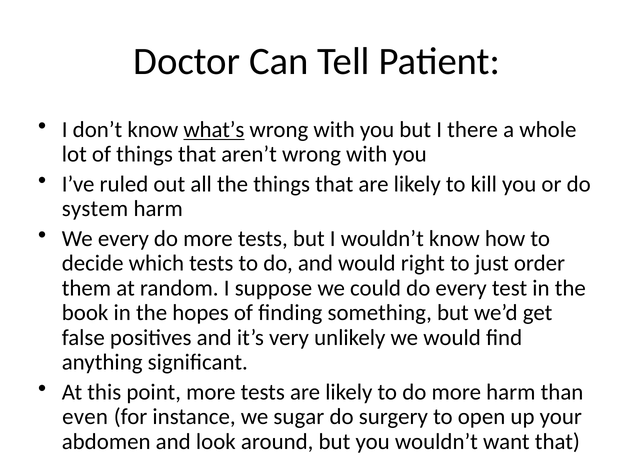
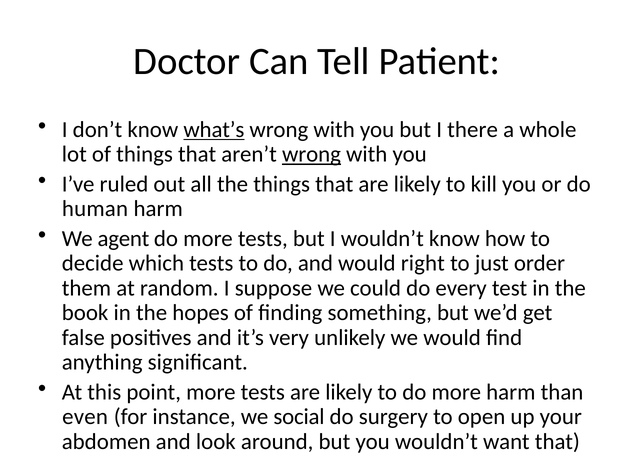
wrong underline: none -> present (311, 154)
system: system -> human (95, 209)
We every: every -> agent (123, 238)
sugar: sugar -> social (299, 416)
